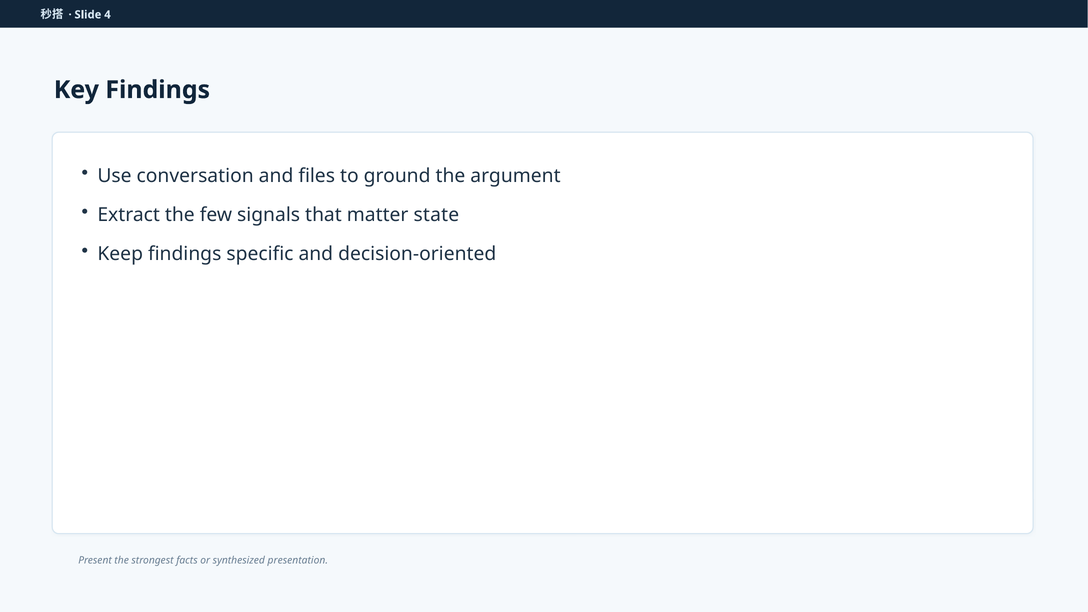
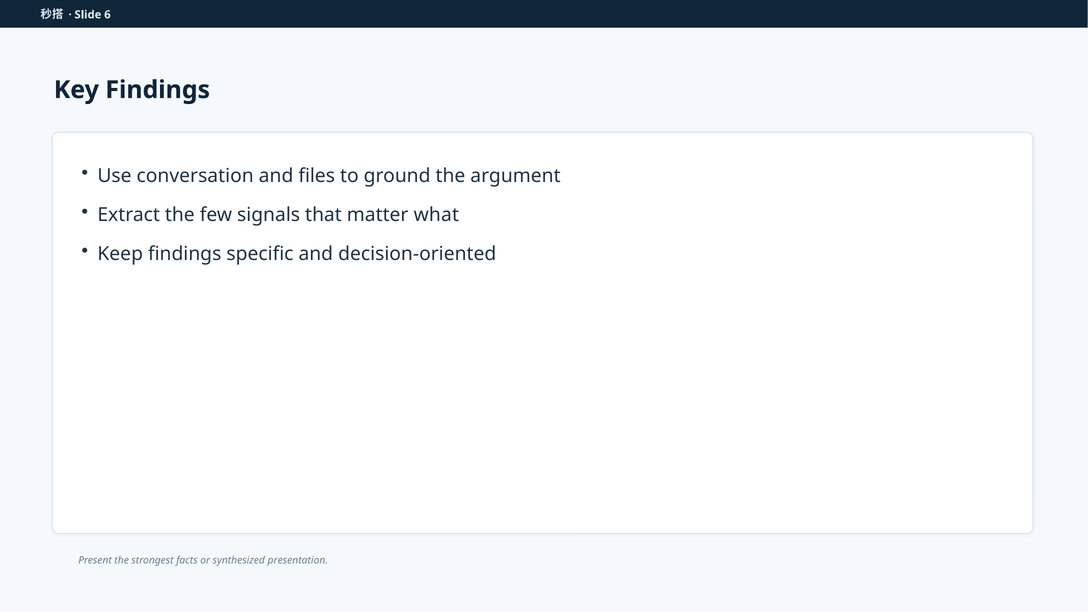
4: 4 -> 6 (107, 15)
state: state -> what (436, 215)
